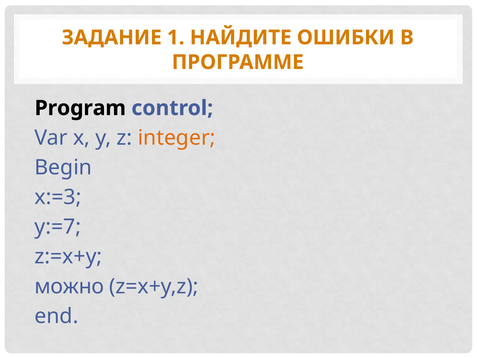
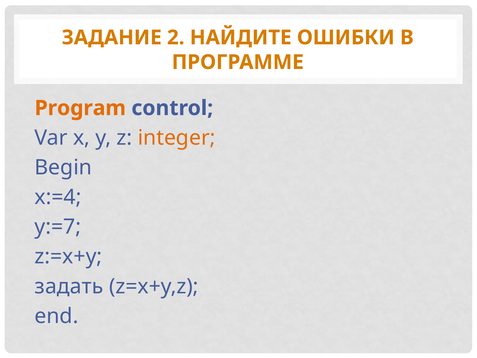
1: 1 -> 2 (176, 38)
Program colour: black -> orange (80, 108)
x:=3: x:=3 -> x:=4 (58, 197)
можно: можно -> задать (69, 286)
